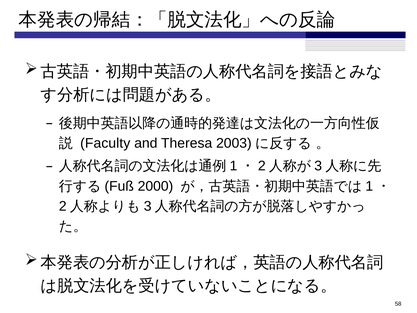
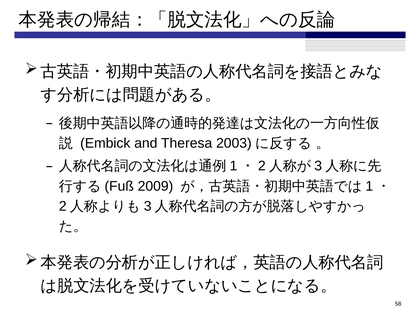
Faculty: Faculty -> Embick (105, 143)
2000: 2000 -> 2009 (155, 186)
